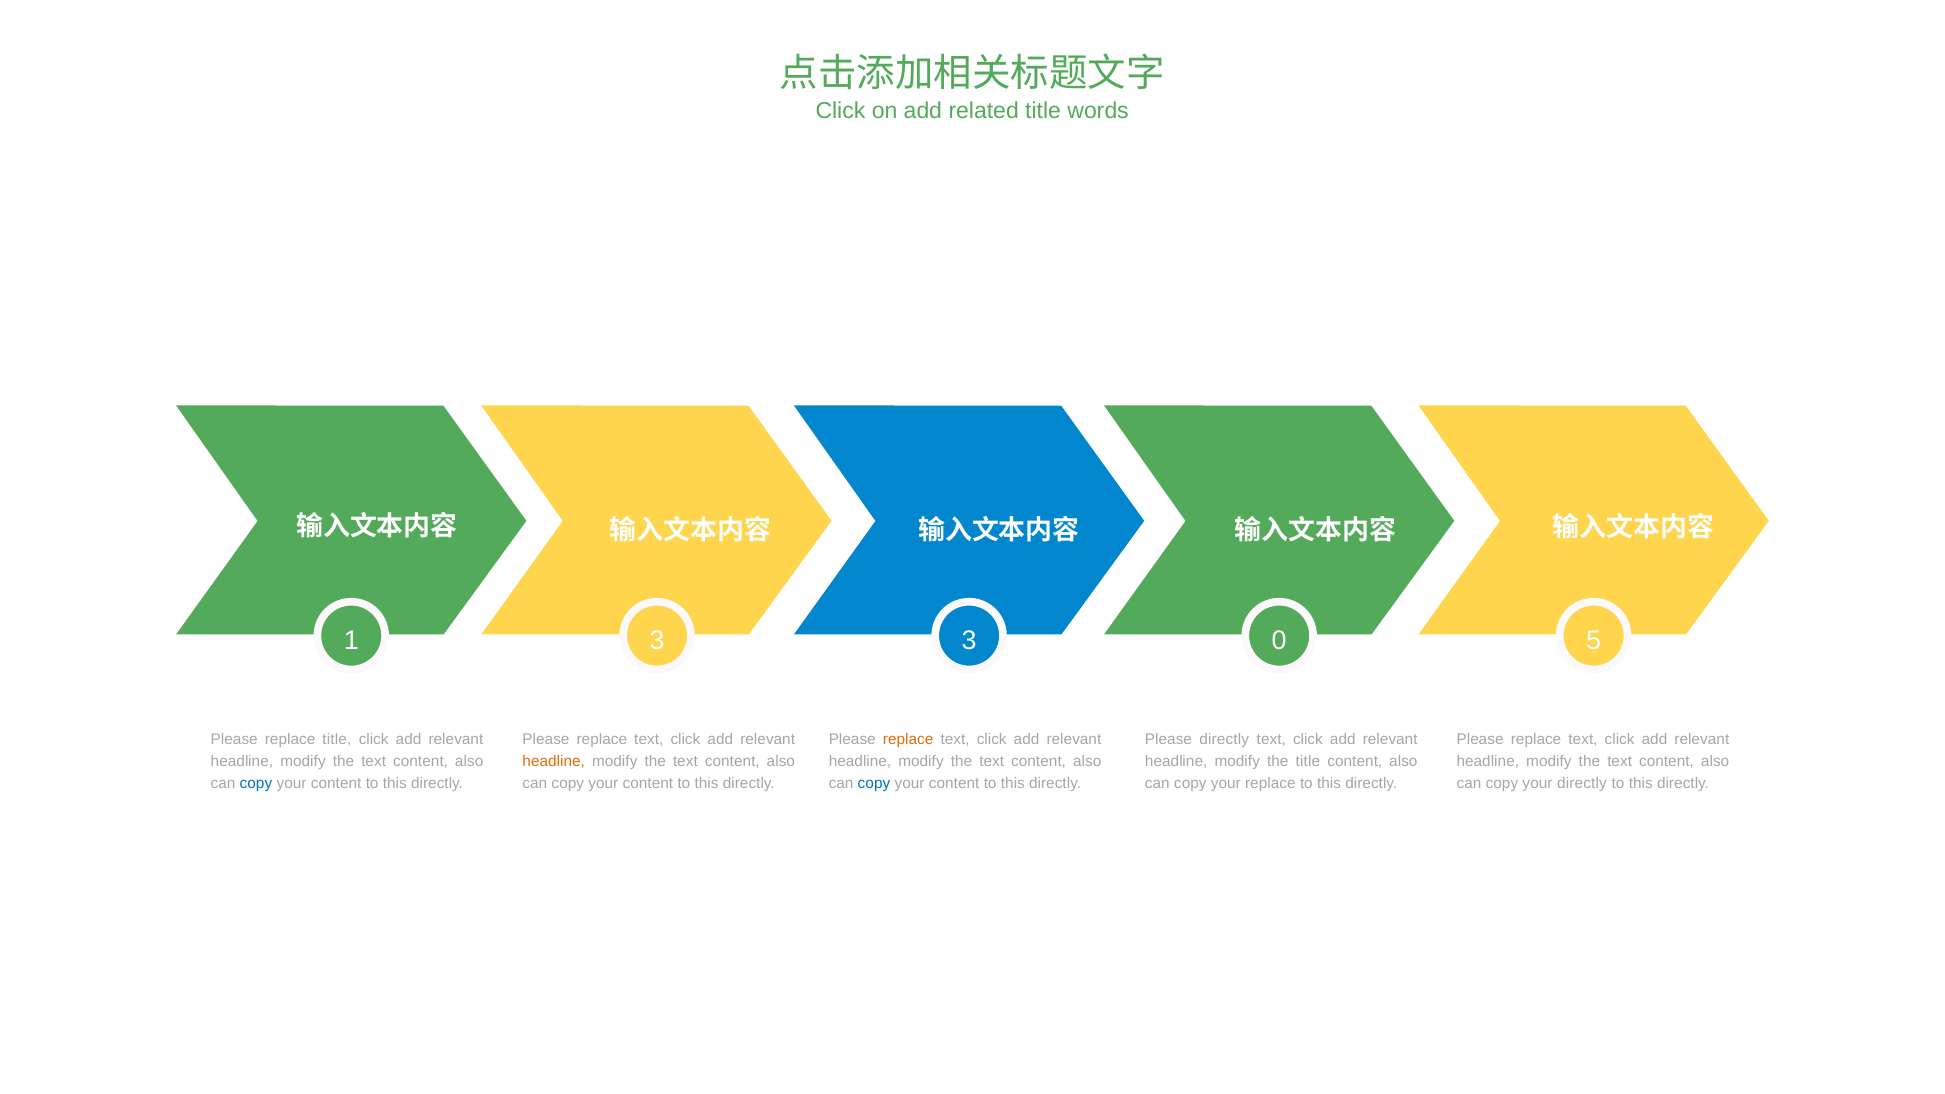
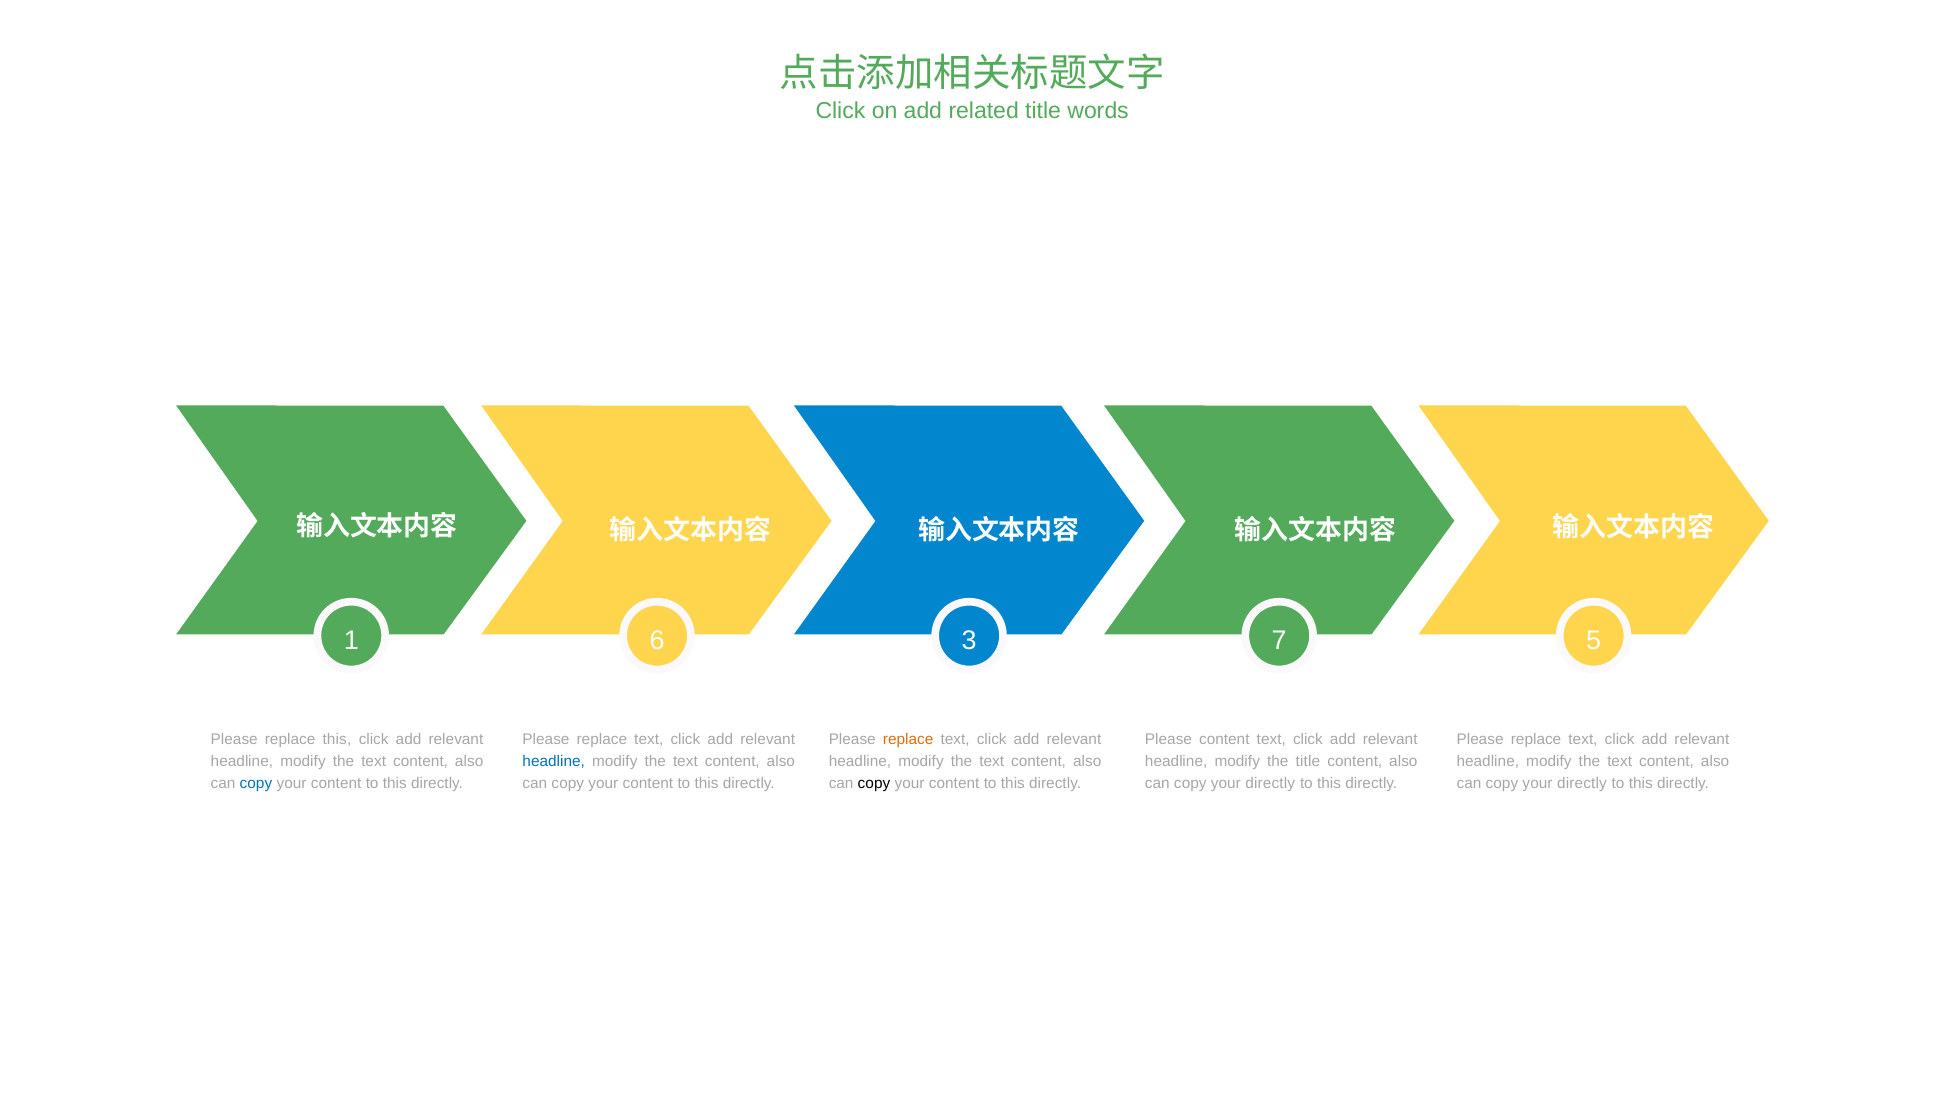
1 3: 3 -> 6 (657, 641)
0: 0 -> 7 (1279, 641)
replace title: title -> this (337, 739)
Please directly: directly -> content (1224, 739)
headline colour: orange -> blue (554, 761)
copy colour: blue -> black (874, 783)
replace: replace -> directly (1270, 783)
